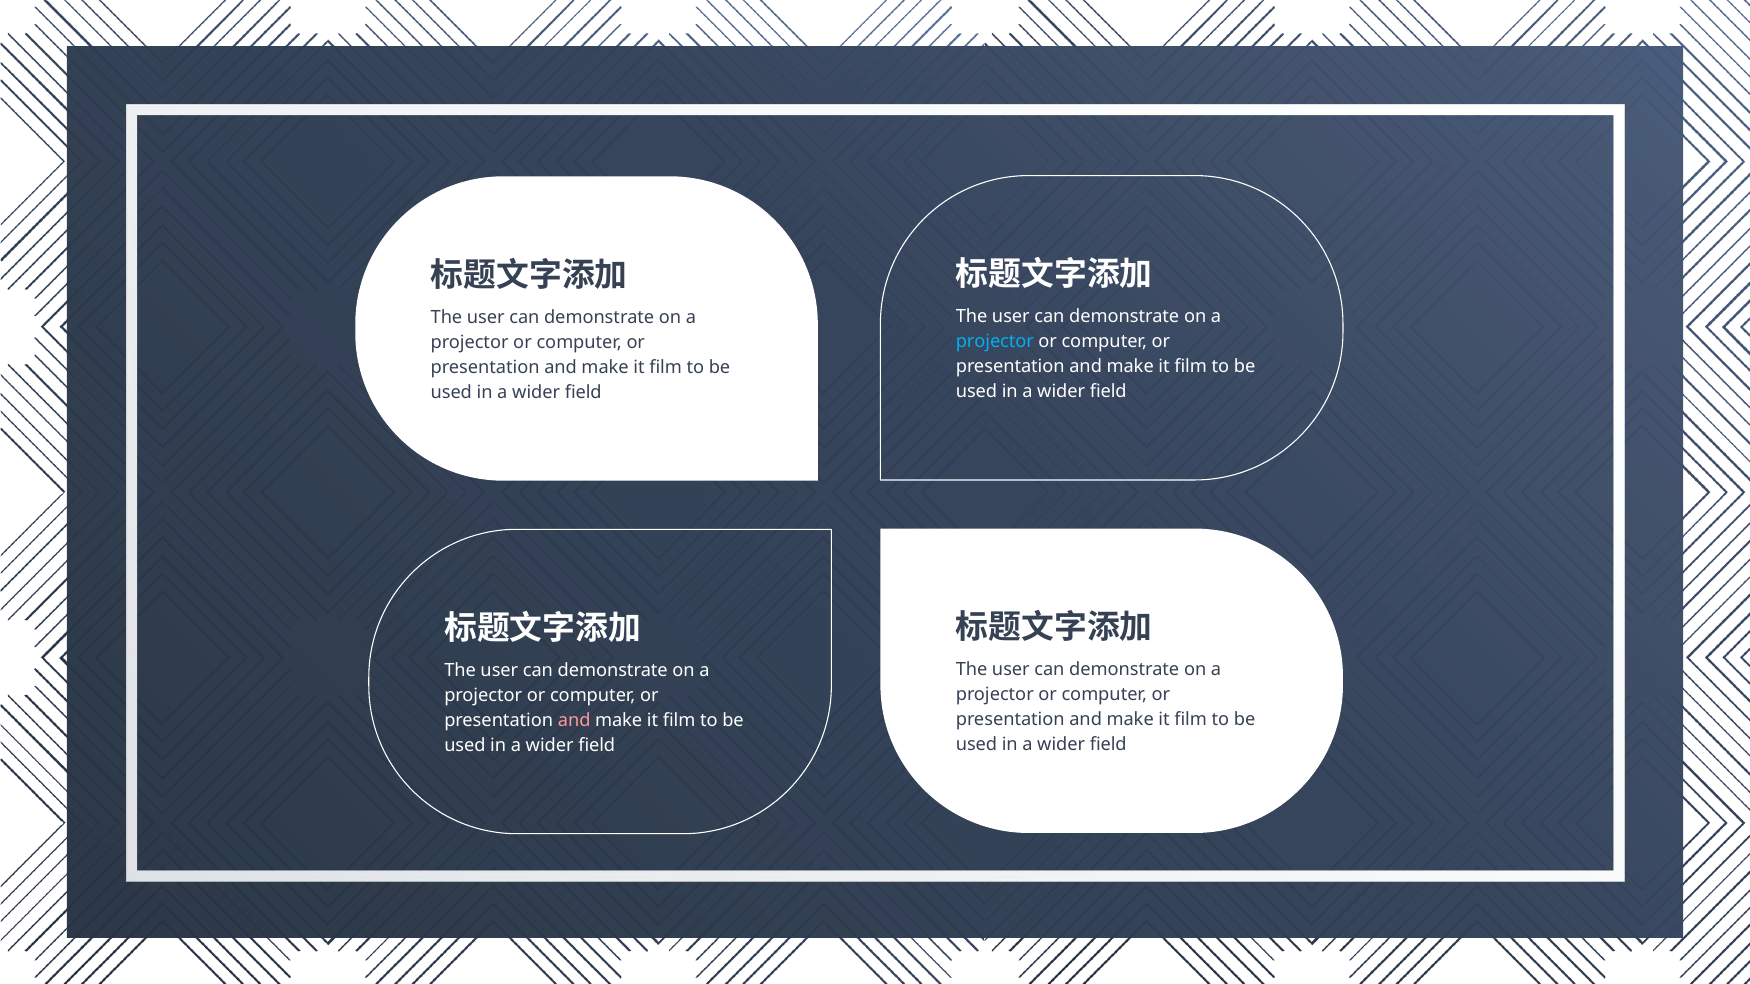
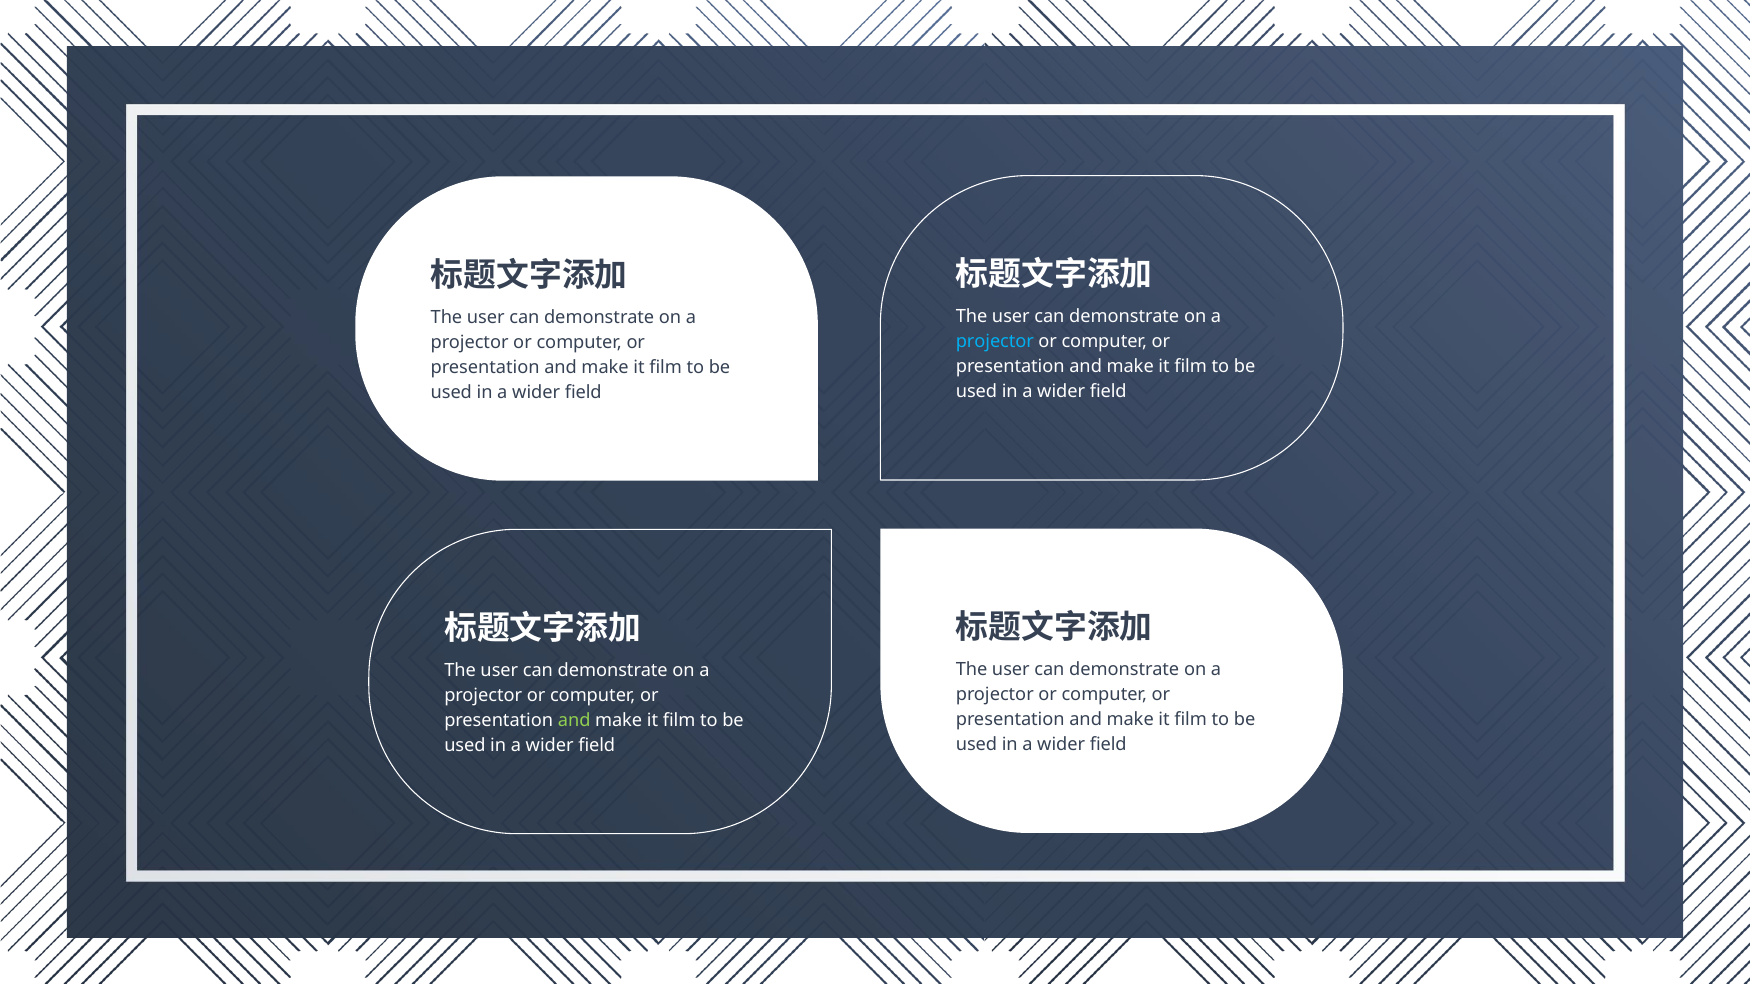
and colour: pink -> light green (574, 721)
